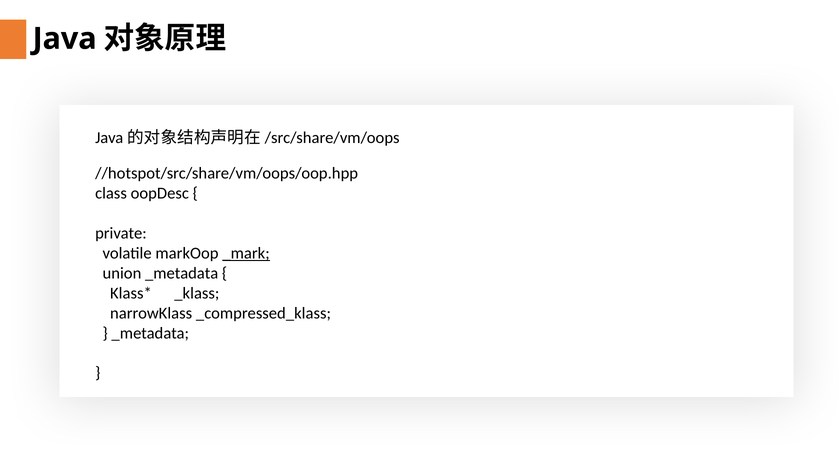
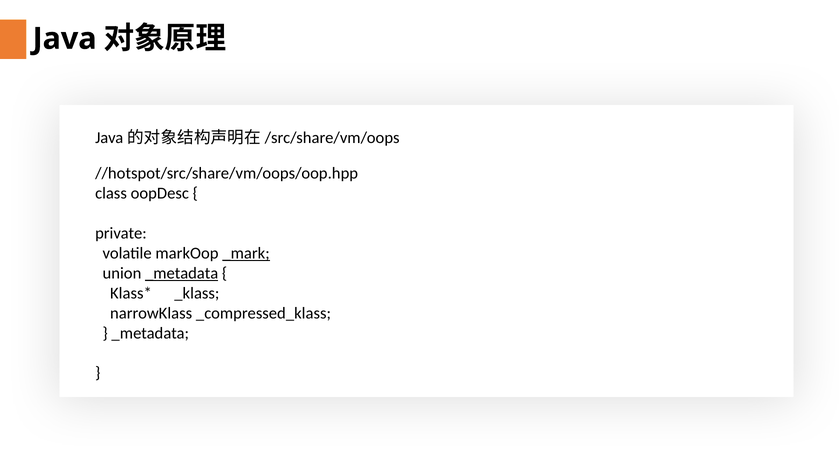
_metadata underline: none -> present (182, 273)
